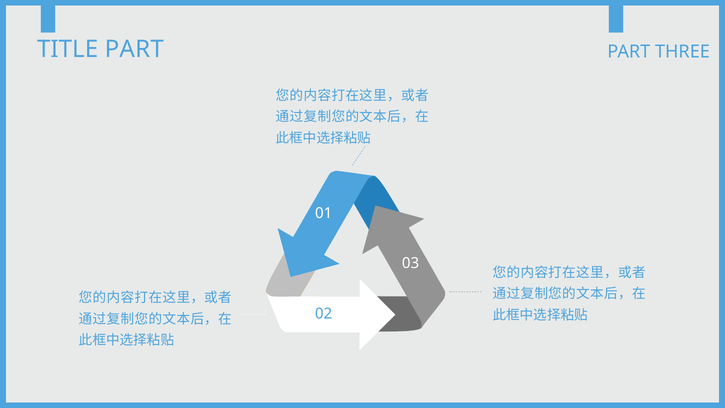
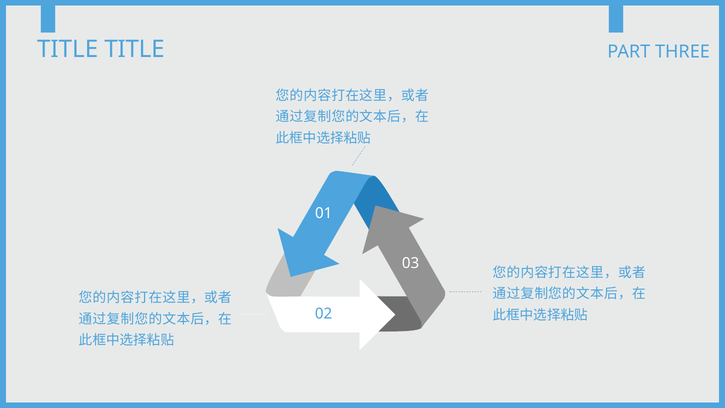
TITLE PART: PART -> TITLE (135, 49)
